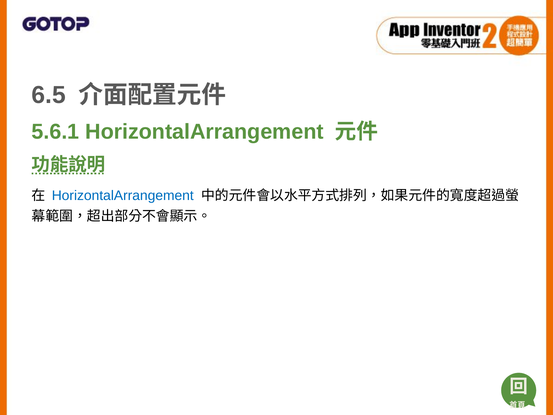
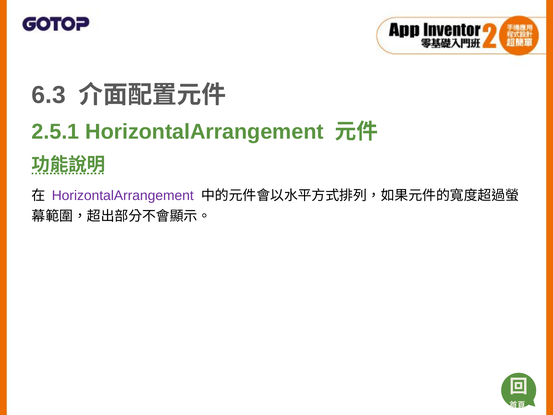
6.5: 6.5 -> 6.3 (49, 95)
5.6.1: 5.6.1 -> 2.5.1 (55, 132)
HorizontalArrangement colour: blue -> purple (123, 195)
